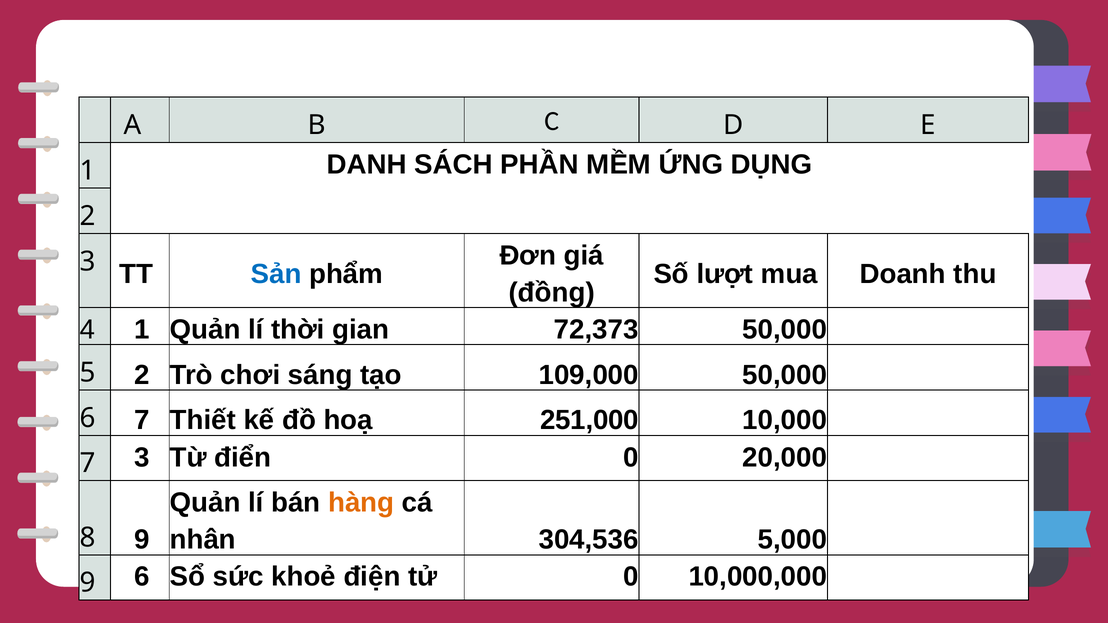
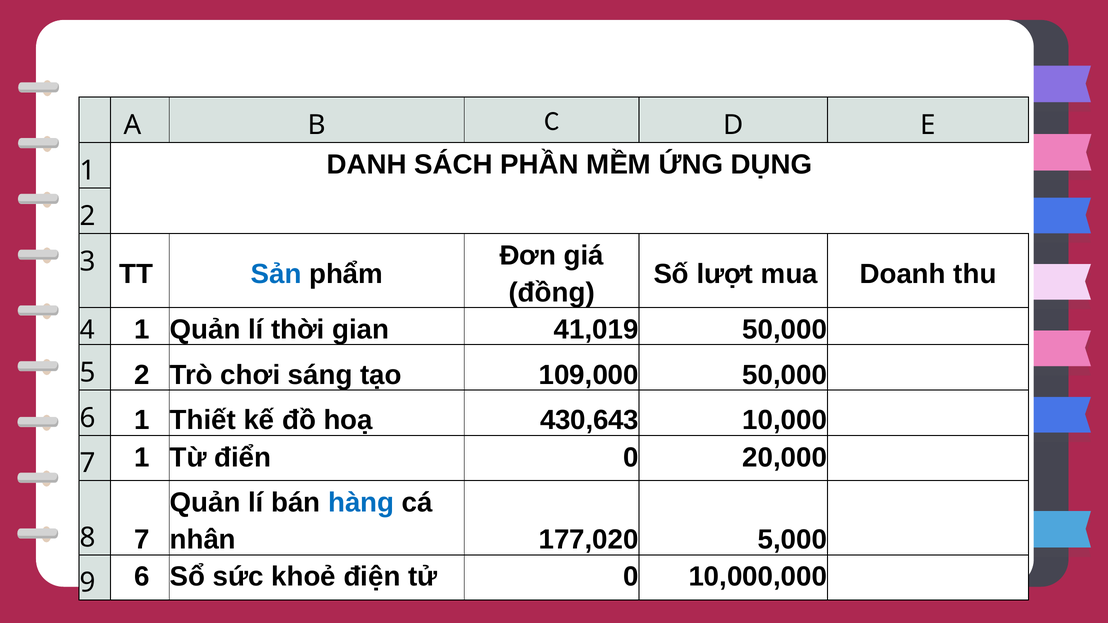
72,373: 72,373 -> 41,019 (596, 330)
6 7: 7 -> 1 (142, 421)
251,000: 251,000 -> 430,643 (590, 421)
7 3: 3 -> 1 (142, 458)
hàng colour: orange -> blue (361, 503)
304,536: 304,536 -> 177,020 (589, 540)
8 9: 9 -> 7 (142, 540)
